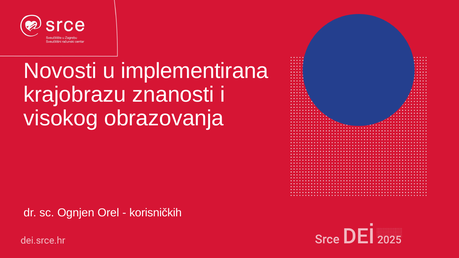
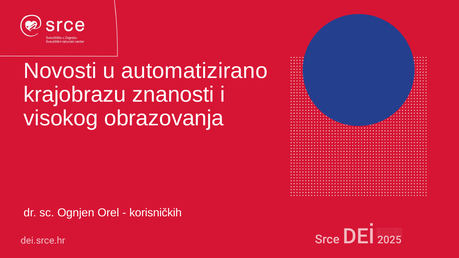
implementirana: implementirana -> automatizirano (194, 71)
